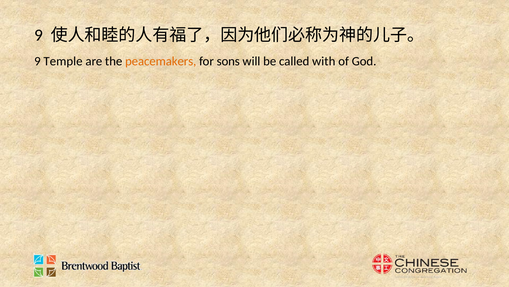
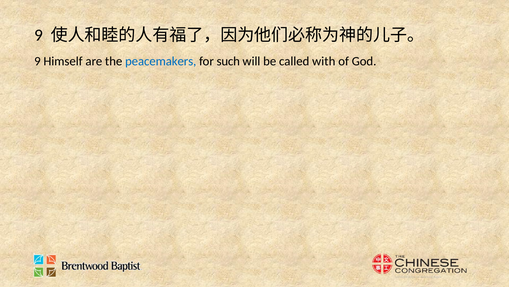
Temple: Temple -> Himself (63, 61)
peacemakers colour: orange -> blue (161, 61)
sons: sons -> such (228, 61)
